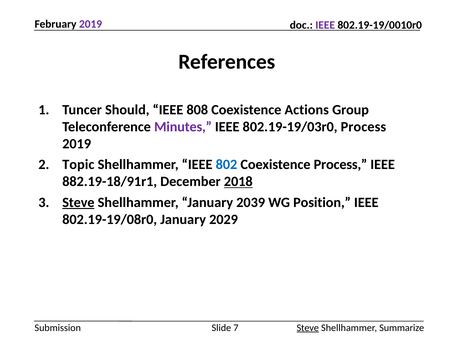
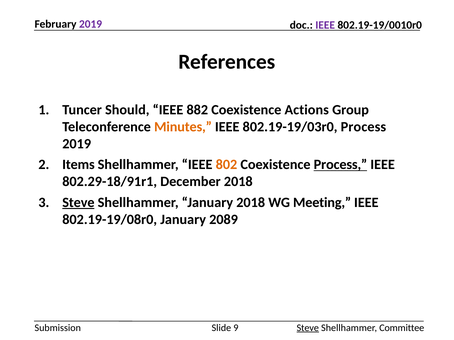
808: 808 -> 882 (197, 110)
Minutes colour: purple -> orange (183, 127)
Topic: Topic -> Items (78, 165)
802 colour: blue -> orange (226, 165)
Process underline: none -> present (340, 165)
882.19-18/91r1: 882.19-18/91r1 -> 802.29-18/91r1 (110, 182)
2018 underline: present -> none (238, 182)
January 2039: 2039 -> 2018 (251, 203)
Position: Position -> Meeting (322, 203)
2029: 2029 -> 2089 (224, 220)
7: 7 -> 9 (236, 328)
Summarize: Summarize -> Committee (402, 328)
